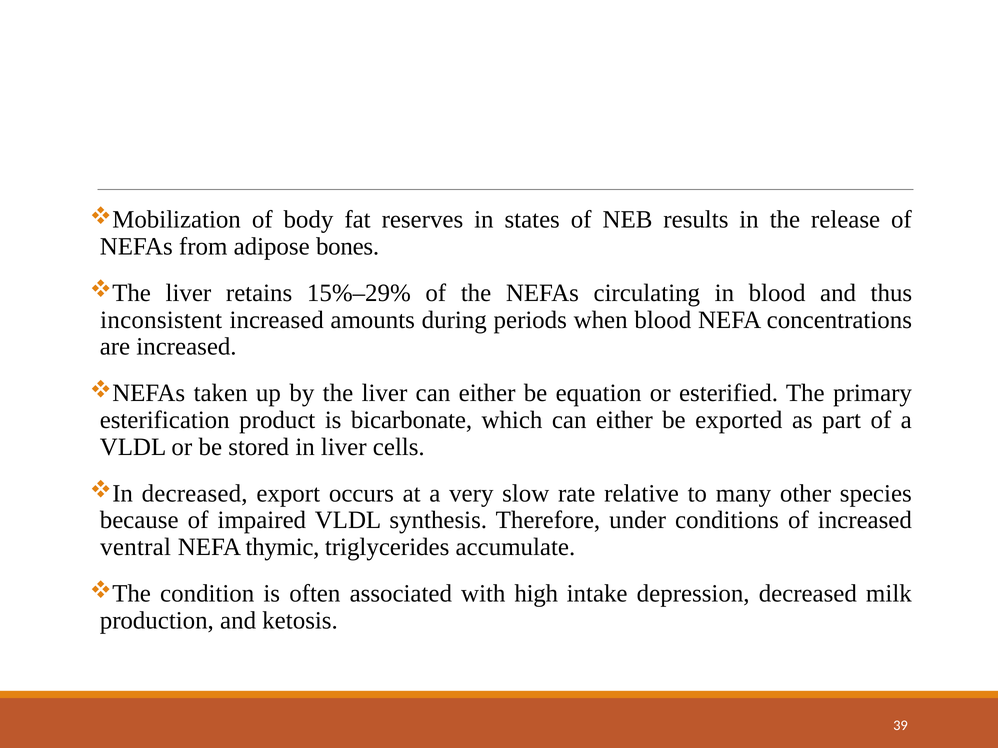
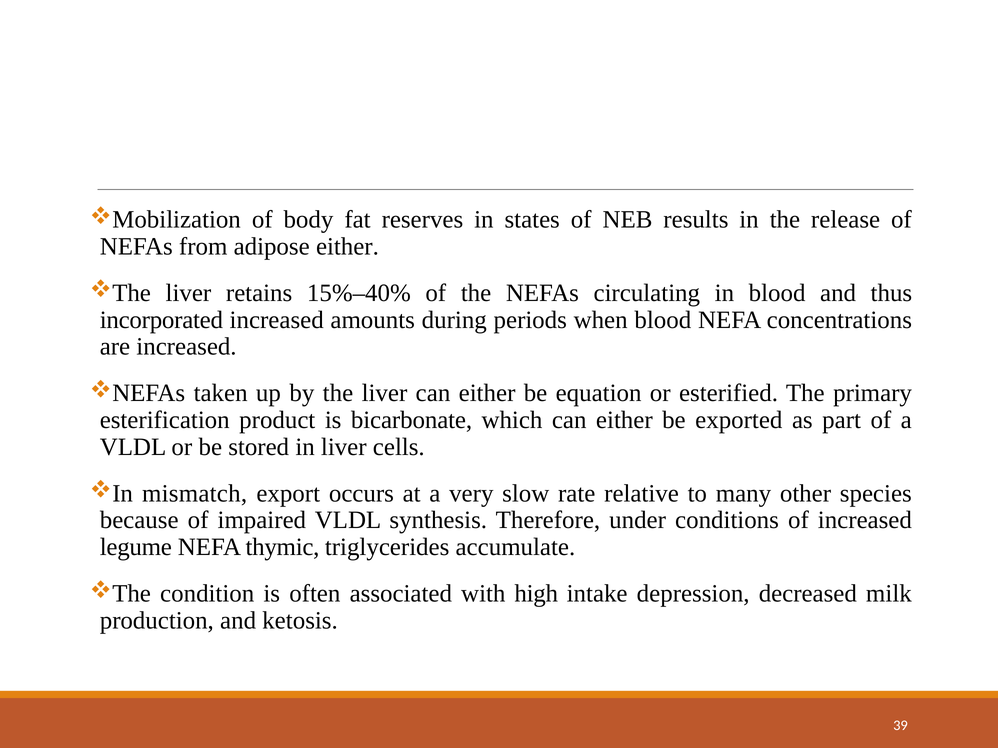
adipose bones: bones -> either (347, 247)
15%–29%: 15%–29% -> 15%–40% (359, 293)
inconsistent: inconsistent -> incorporated (161, 320)
decreased: decreased -> mismatch (195, 494)
ventral: ventral -> legume (136, 548)
